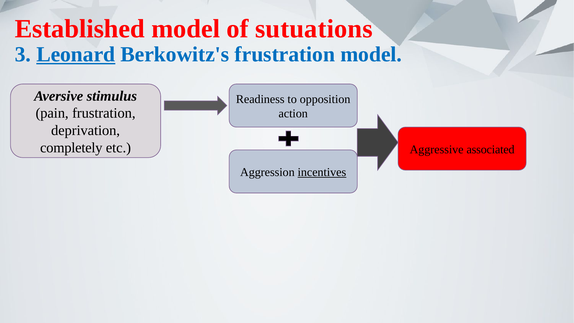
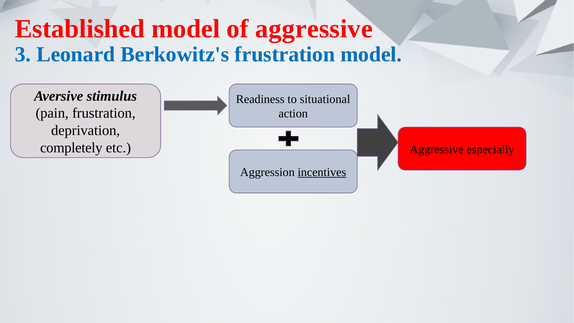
of sutuations: sutuations -> aggressive (314, 29)
Leonard underline: present -> none (76, 55)
opposition: opposition -> situational (325, 99)
associated: associated -> especially (490, 149)
